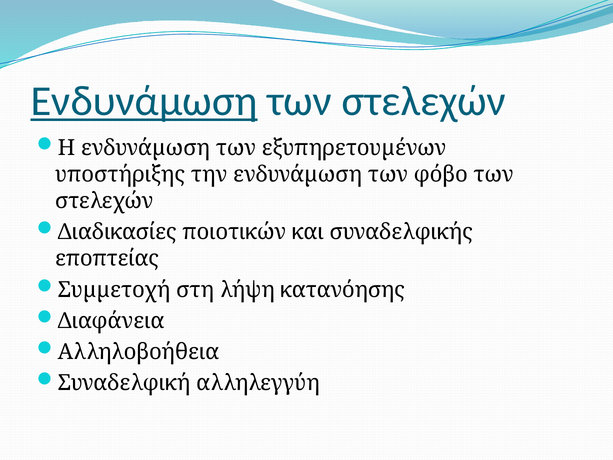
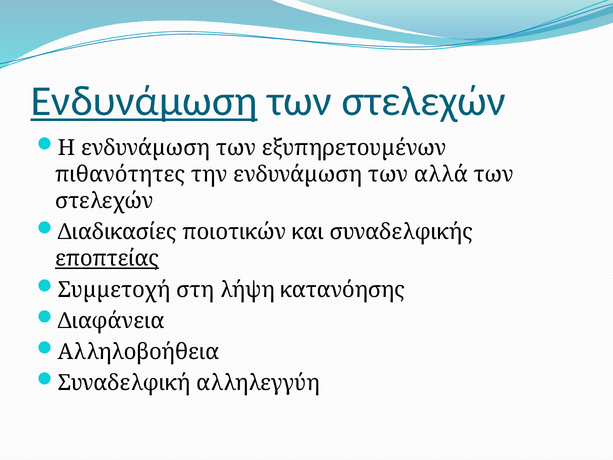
υποστήριξης: υποστήριξης -> πιθανότητες (120, 174)
φόβο: φόβο -> αλλά (441, 174)
εποπτείας underline: none -> present (107, 259)
